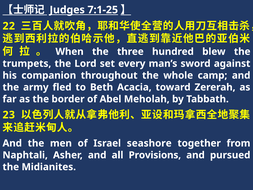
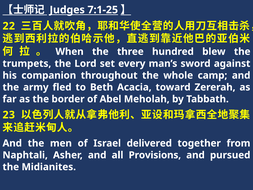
seashore: seashore -> delivered (149, 143)
